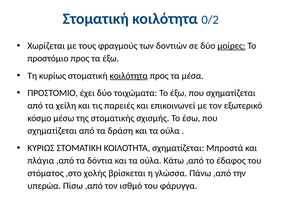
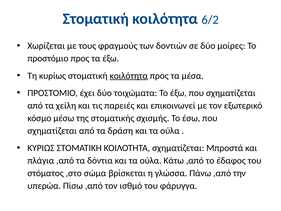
0/2: 0/2 -> 6/2 (210, 20)
μοίρες underline: present -> none (231, 46)
χολής: χολής -> σώμα (95, 173)
